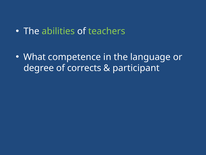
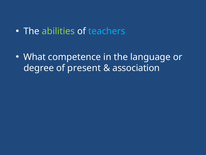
teachers colour: light green -> light blue (107, 31)
corrects: corrects -> present (84, 68)
participant: participant -> association (136, 68)
